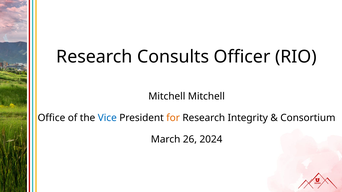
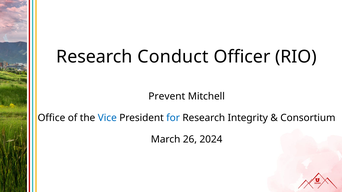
Consults: Consults -> Conduct (173, 57)
Mitchell: Mitchell -> Prevent (167, 97)
for colour: orange -> blue (173, 118)
